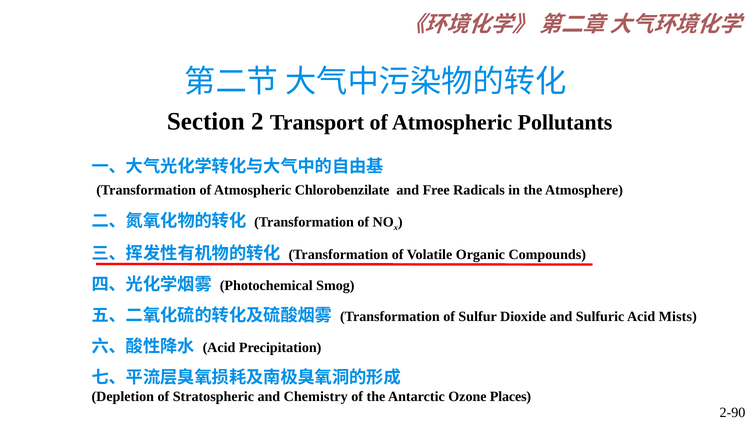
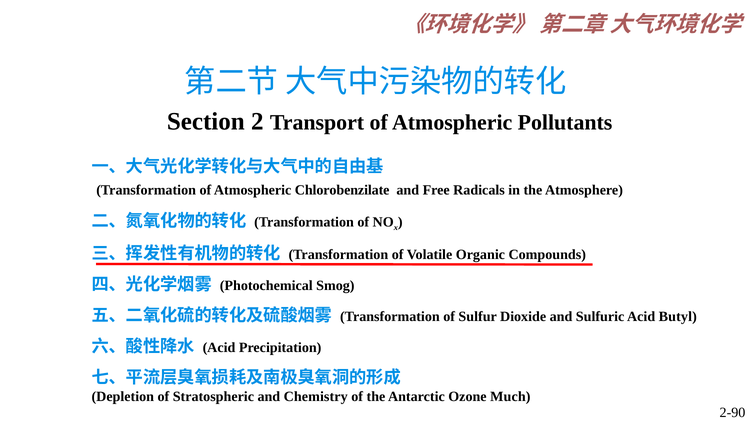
Mists: Mists -> Butyl (678, 316)
Places: Places -> Much (510, 396)
